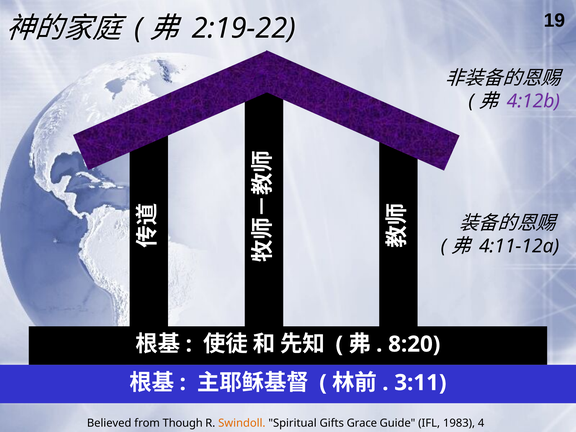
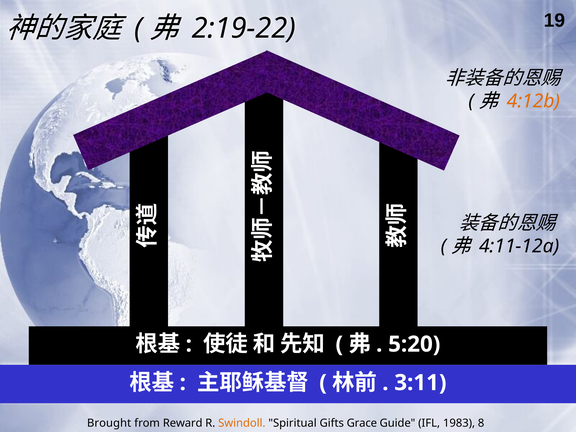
4:12b colour: purple -> orange (533, 101)
8:20: 8:20 -> 5:20 (414, 344)
Believed: Believed -> Brought (109, 423)
Though: Though -> Reward (183, 423)
4: 4 -> 8 (481, 423)
